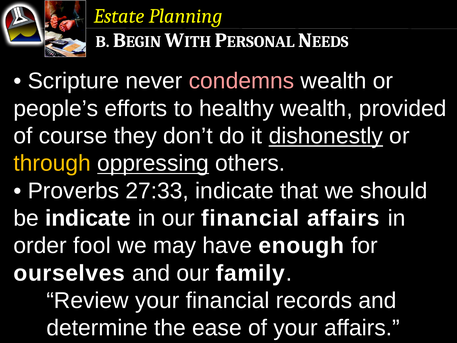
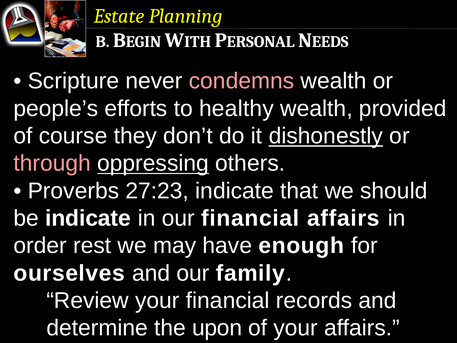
through colour: yellow -> pink (52, 163)
27:33: 27:33 -> 27:23 (157, 191)
fool: fool -> rest (92, 246)
ease: ease -> upon (217, 328)
